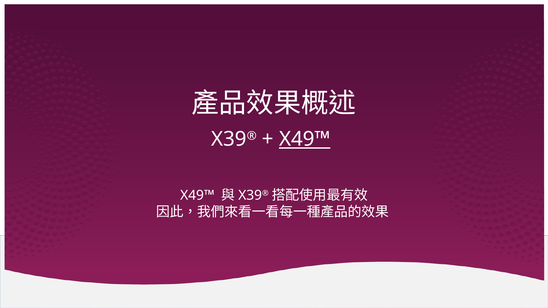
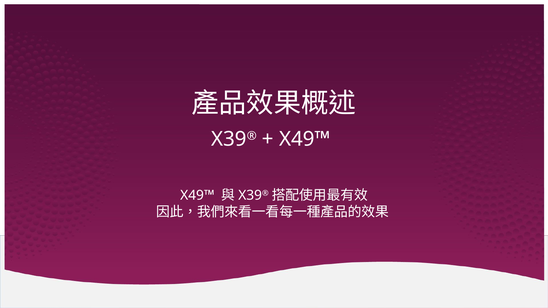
X49™ underline: present -> none (305, 139)
